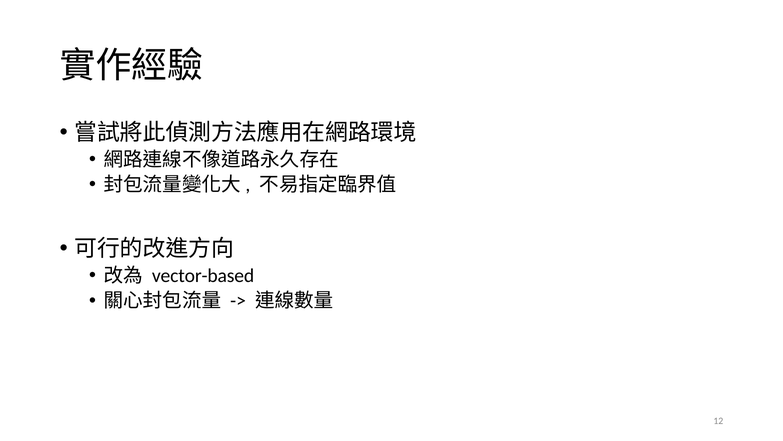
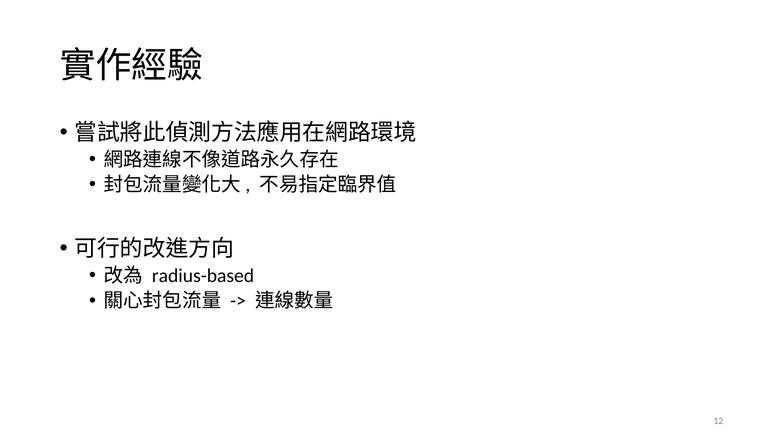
vector-based: vector-based -> radius-based (203, 275)
